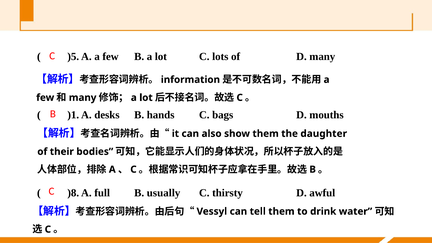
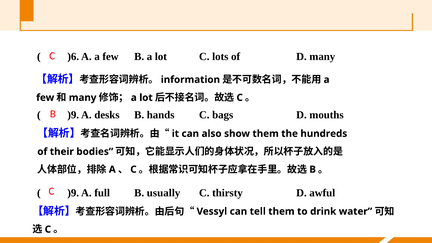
)5: )5 -> )6 (73, 57)
)1: )1 -> )9 (73, 115)
daughter: daughter -> hundreds (324, 134)
)8: )8 -> )9 (73, 193)
